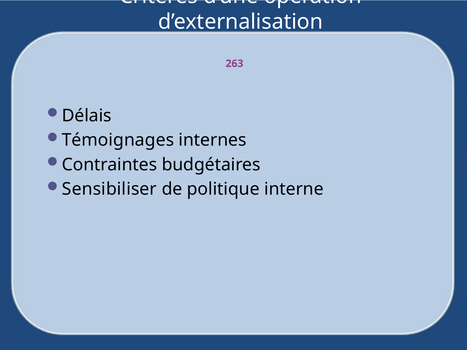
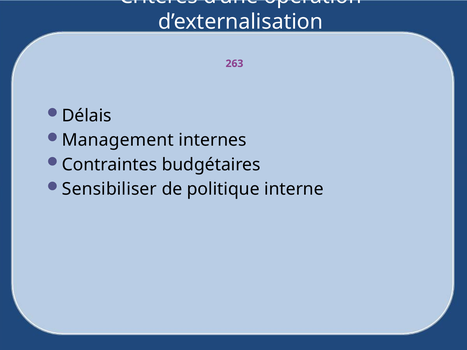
Témoignages: Témoignages -> Management (118, 140)
